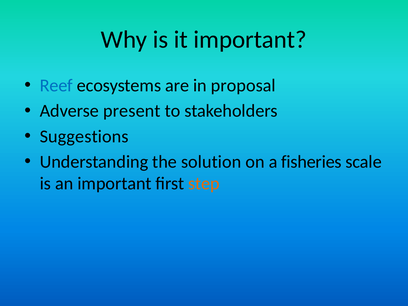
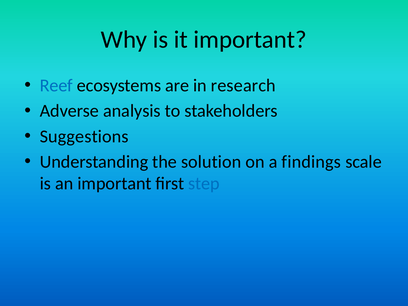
proposal: proposal -> research (243, 86)
present: present -> analysis (132, 111)
fisheries: fisheries -> findings (311, 162)
step colour: orange -> blue (204, 184)
